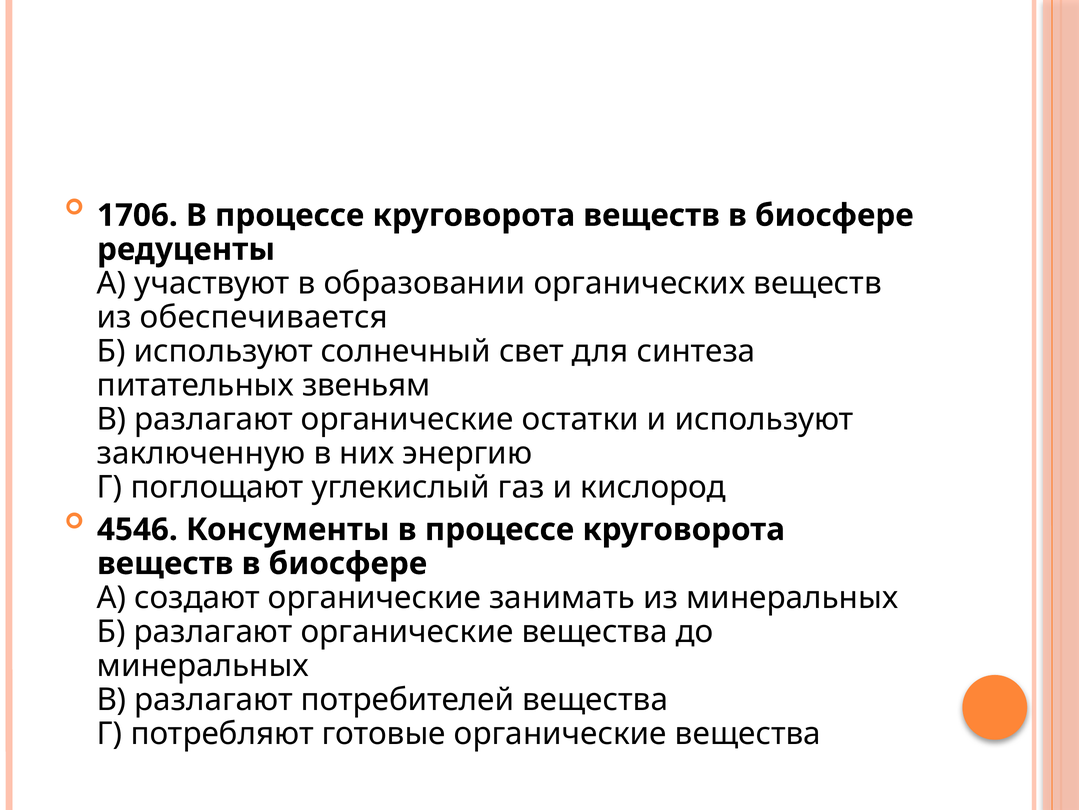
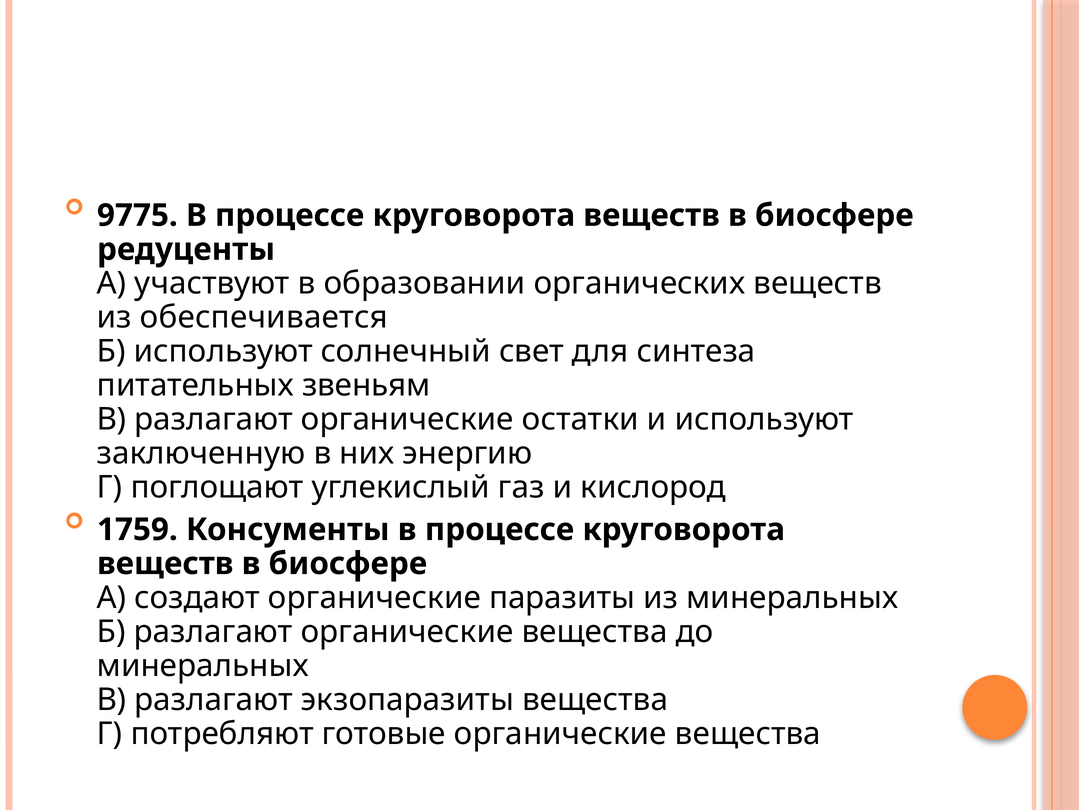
1706: 1706 -> 9775 (137, 215)
4546: 4546 -> 1759 (137, 529)
занимать: занимать -> паразиты (562, 597)
потребителей: потребителей -> экзопаразиты (407, 699)
